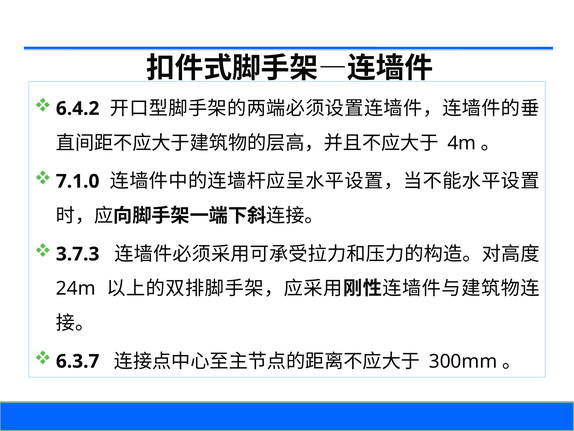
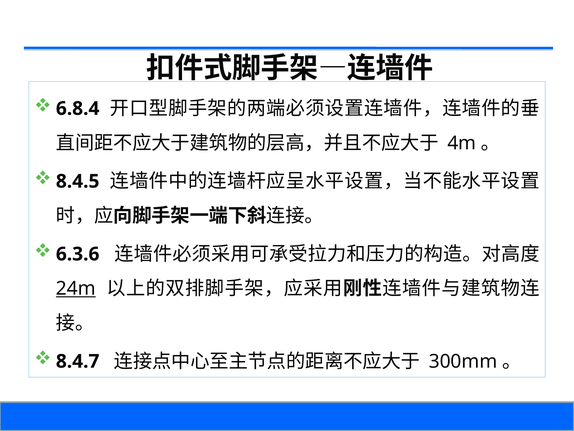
6.4.2: 6.4.2 -> 6.8.4 (78, 108)
7.1.0: 7.1.0 -> 8.4.5 (78, 181)
3.7.3: 3.7.3 -> 6.3.6 (78, 254)
24m underline: none -> present (76, 288)
6.3.7: 6.3.7 -> 8.4.7 (78, 361)
